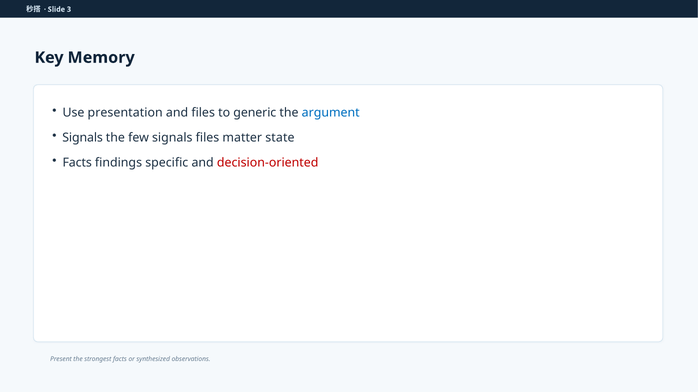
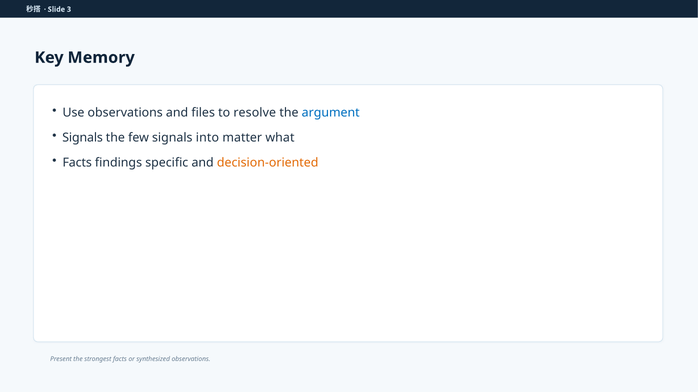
Use presentation: presentation -> observations (125, 113)
generic: generic -> resolve (255, 113)
signals files: files -> into (207, 138)
state: state -> what (280, 138)
decision-oriented colour: red -> orange (268, 163)
